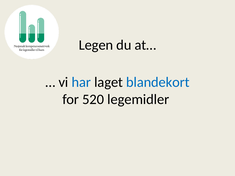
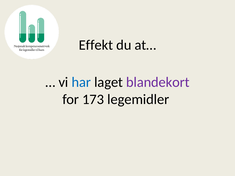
Legen: Legen -> Effekt (96, 45)
blandekort colour: blue -> purple (158, 82)
520: 520 -> 173 (93, 99)
